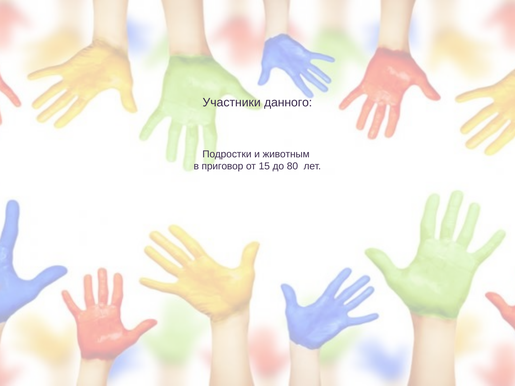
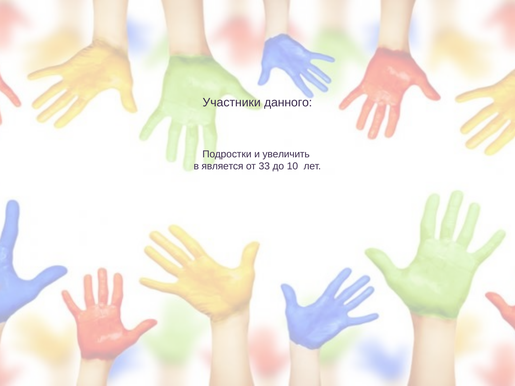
животным: животным -> увеличить (286, 154)
приговор: приговор -> является (222, 166)
15: 15 -> 33 (264, 166)
80: 80 -> 10 (292, 166)
